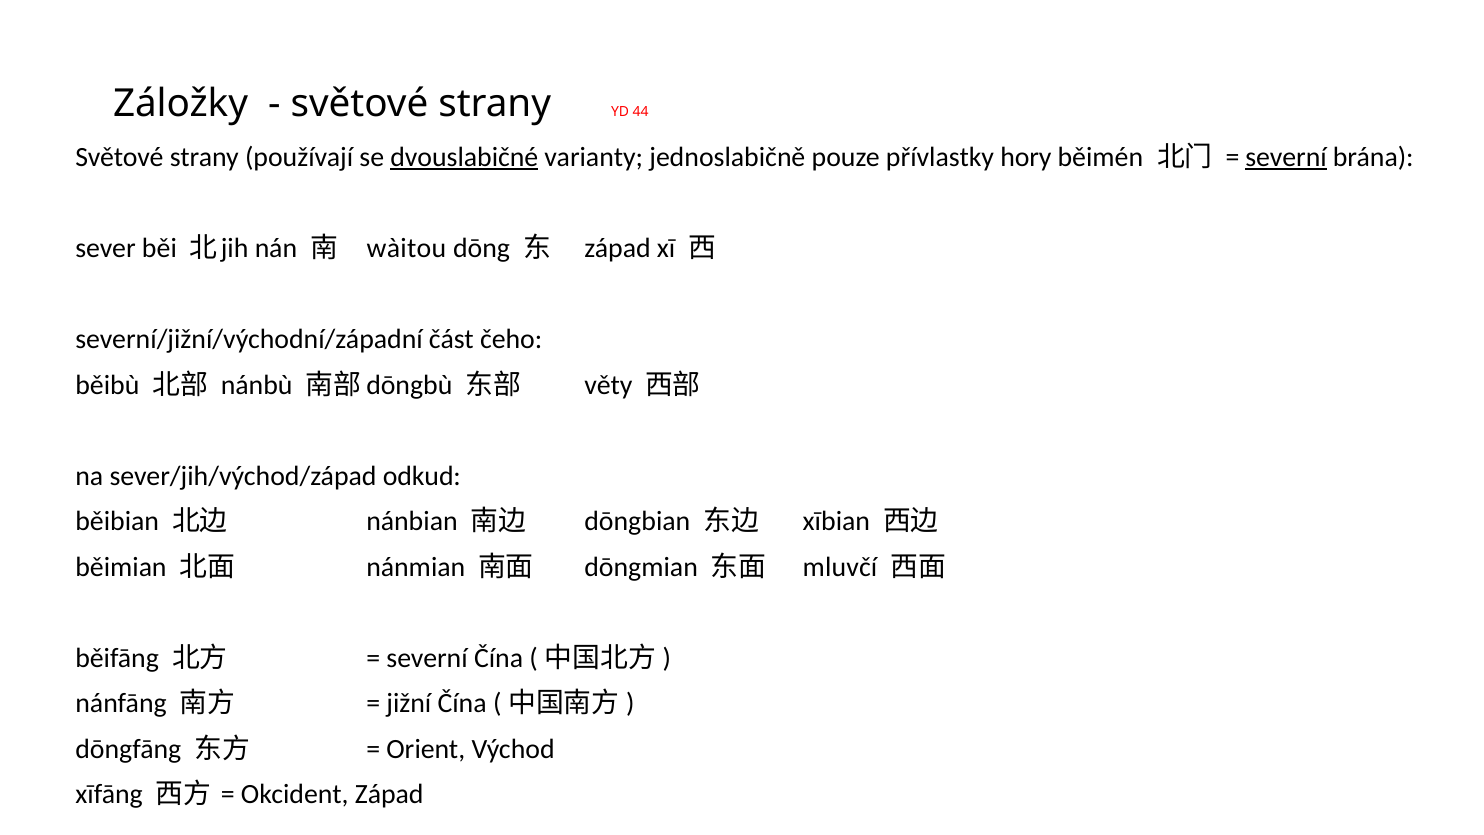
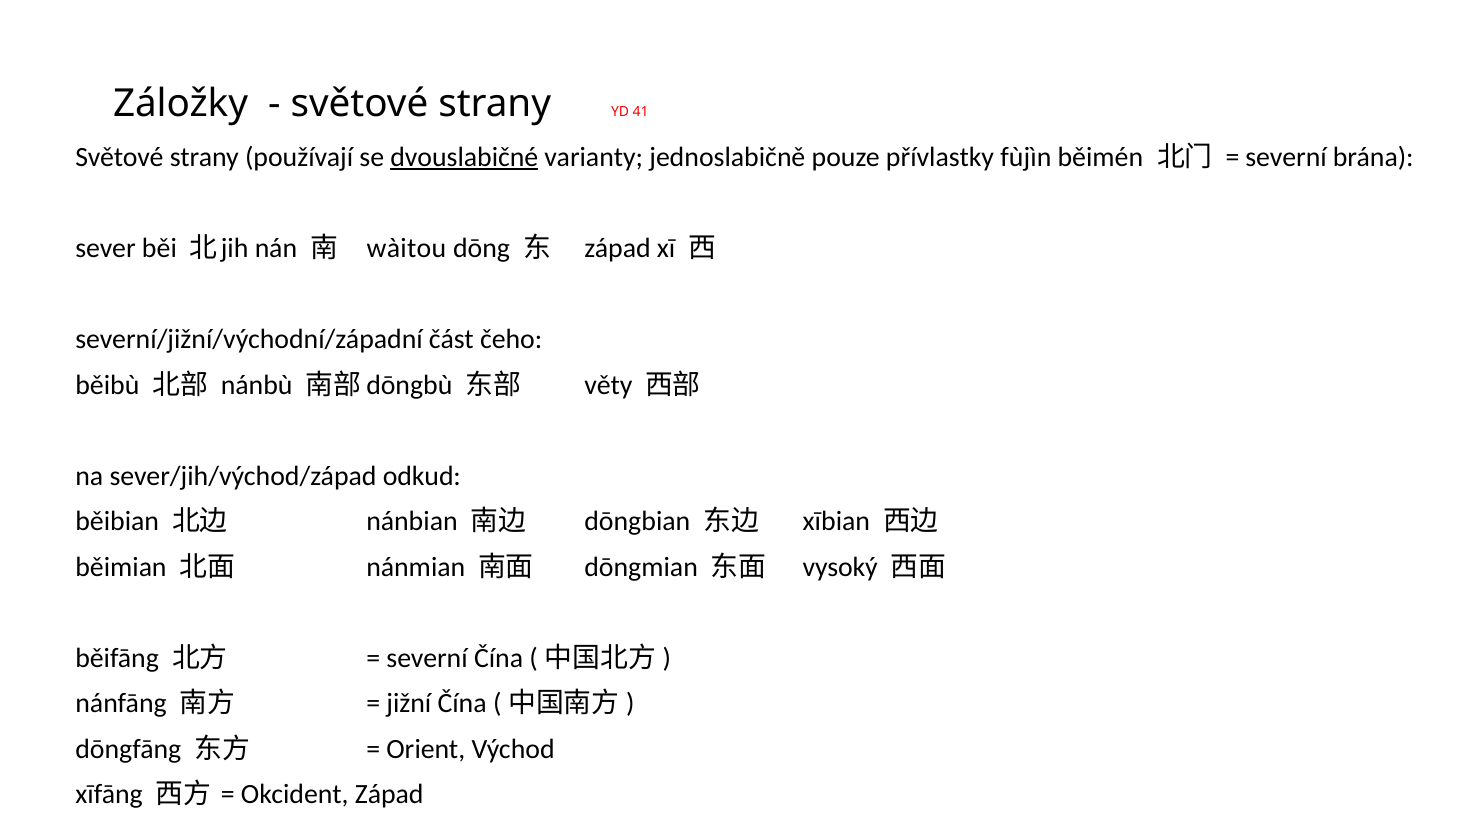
44: 44 -> 41 (641, 112)
hory: hory -> fùjìn (1026, 157)
severní underline: present -> none (1286, 157)
mluvčí: mluvčí -> vysoký (840, 567)
